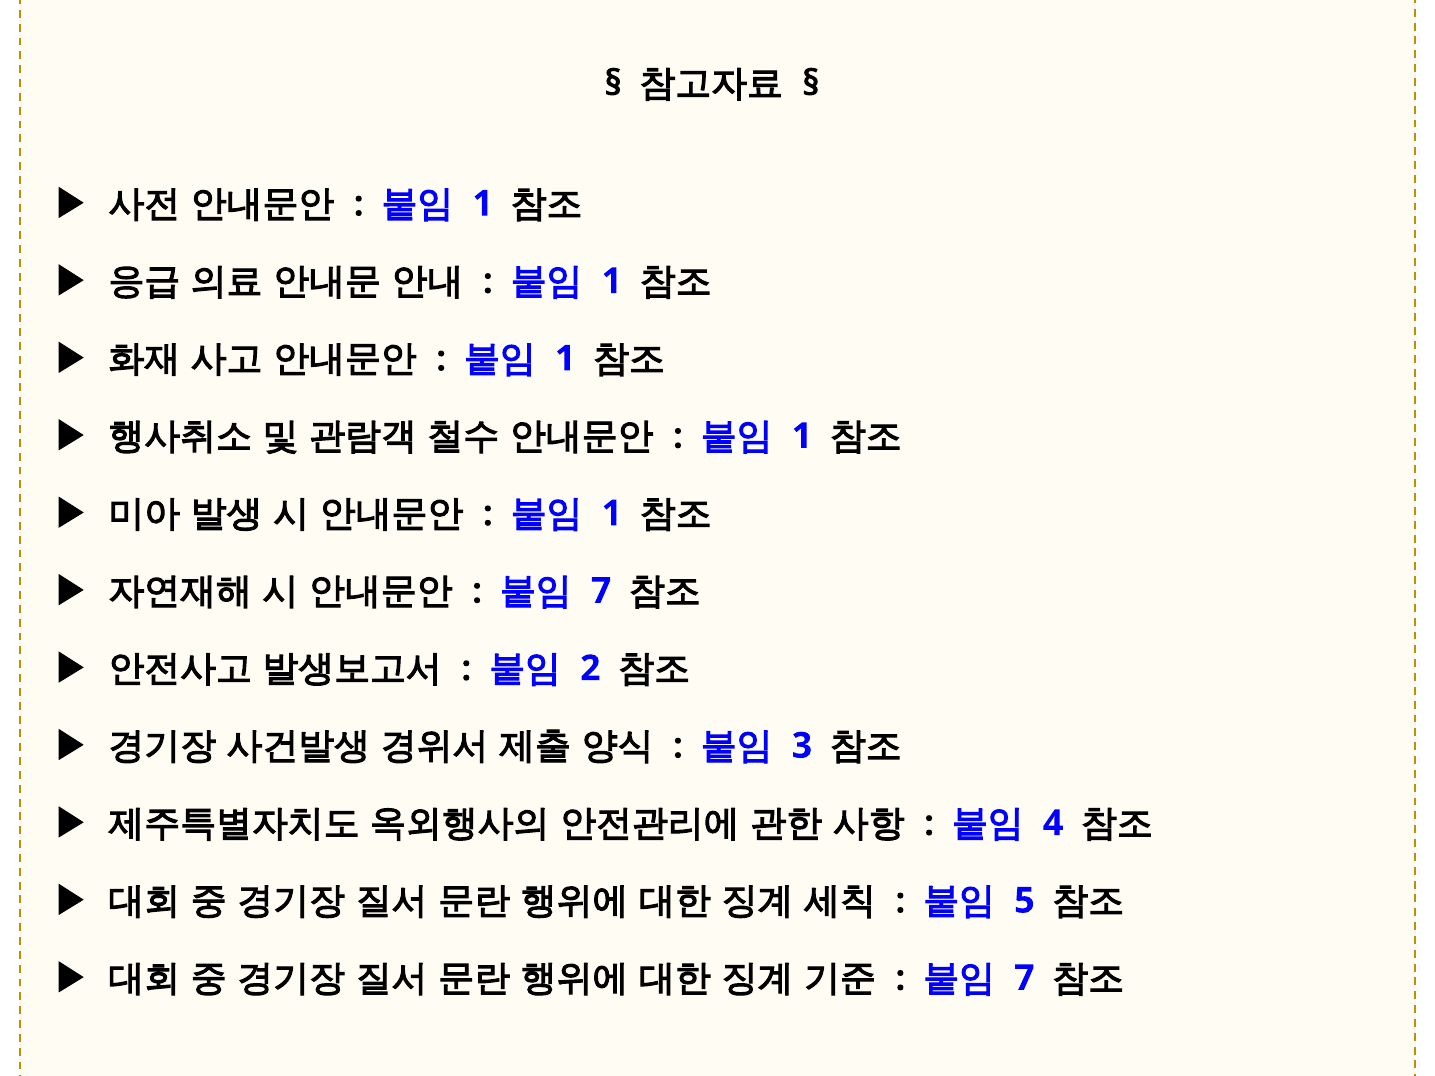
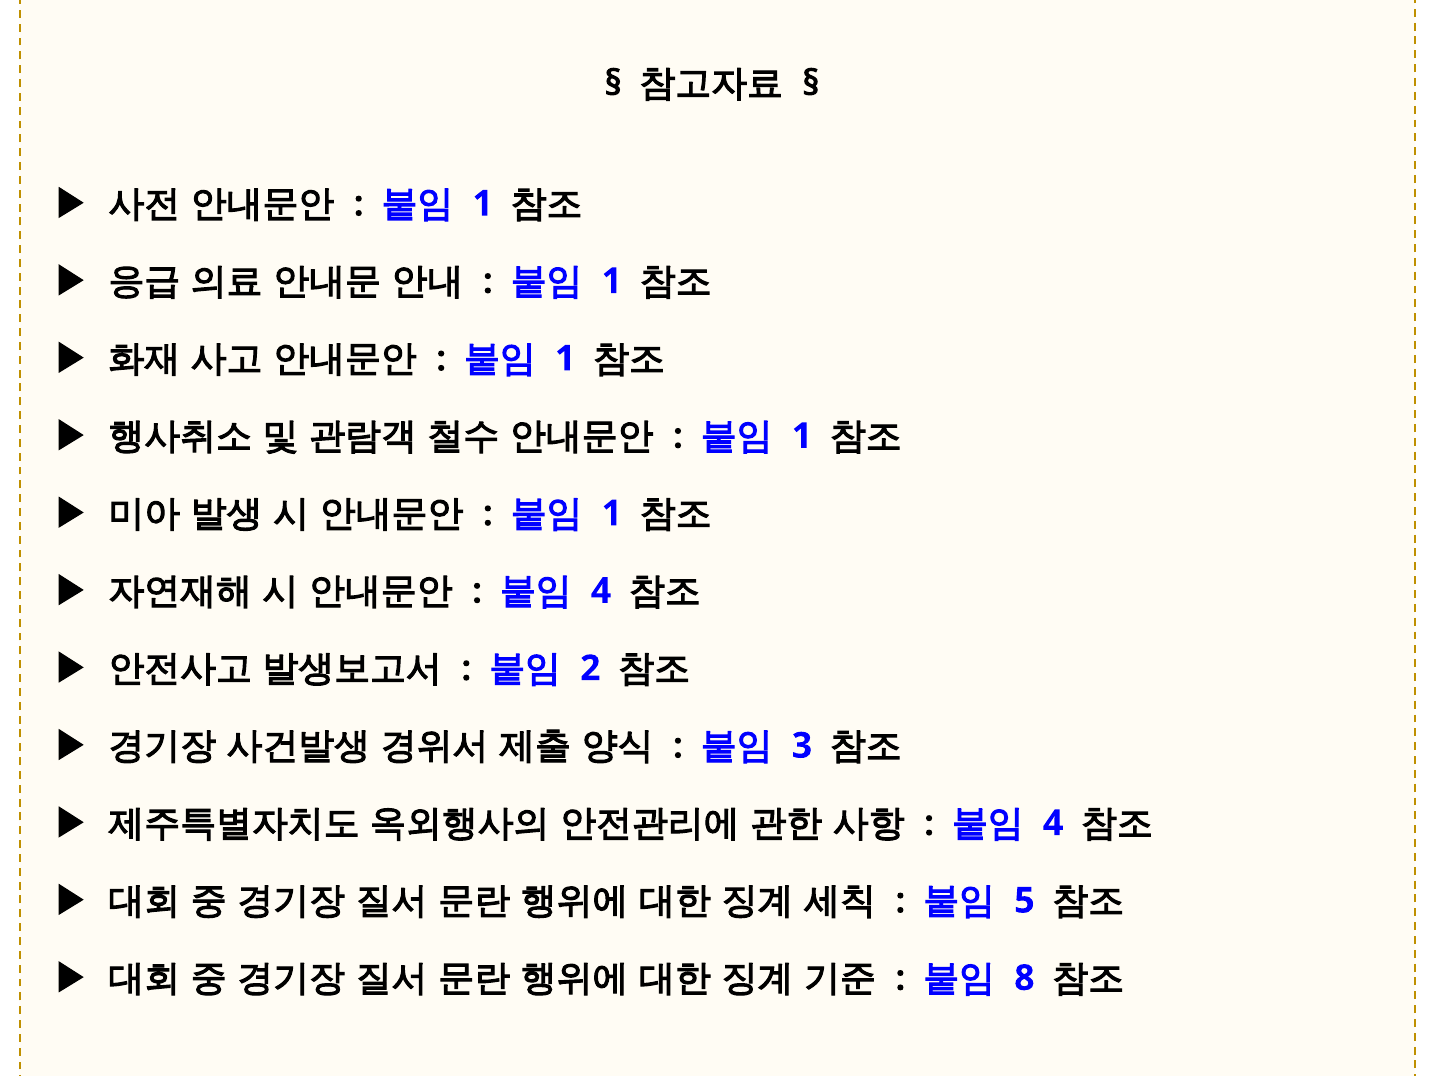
7: 7 -> 4 (601, 591)
7: 7 -> 8 (1024, 978)
